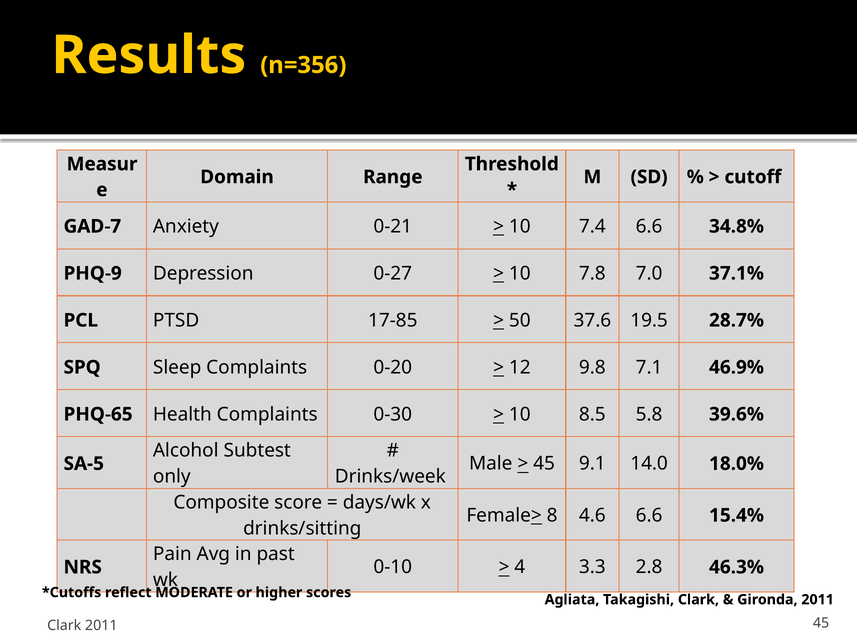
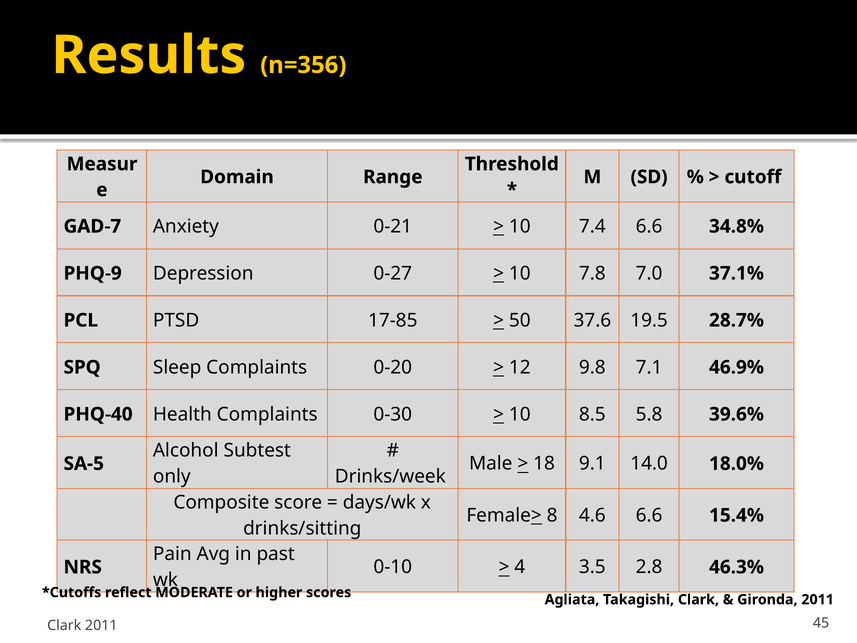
PHQ-65: PHQ-65 -> PHQ-40 (98, 414)
45: 45 -> 18 (544, 463)
3.3: 3.3 -> 3.5 (592, 567)
